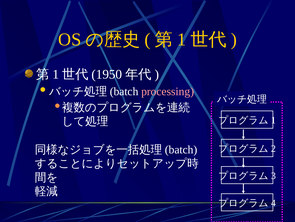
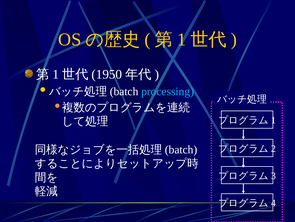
processing colour: pink -> light blue (168, 91)
